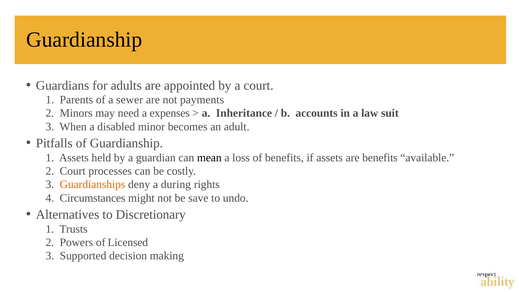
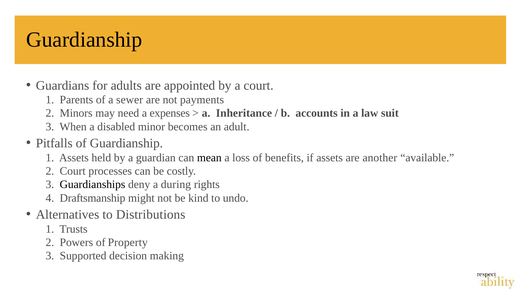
are benefits: benefits -> another (380, 158)
Guardianships colour: orange -> black (93, 185)
Circumstances: Circumstances -> Draftsmanship (93, 198)
save: save -> kind (198, 198)
Discretionary: Discretionary -> Distributions (151, 215)
Licensed: Licensed -> Property (128, 242)
